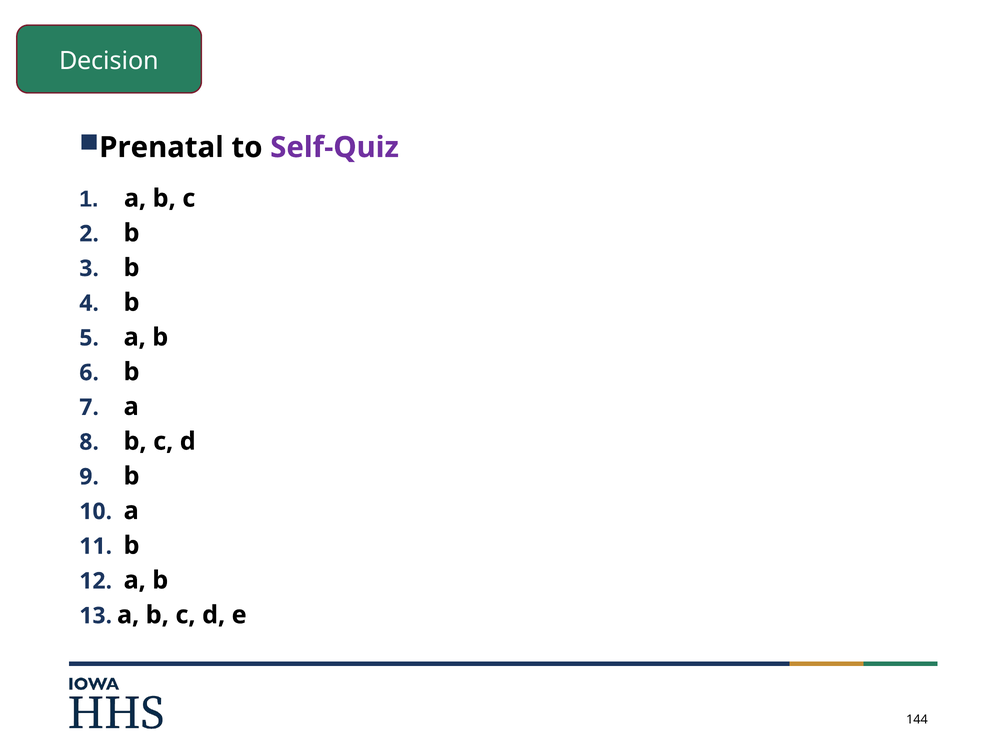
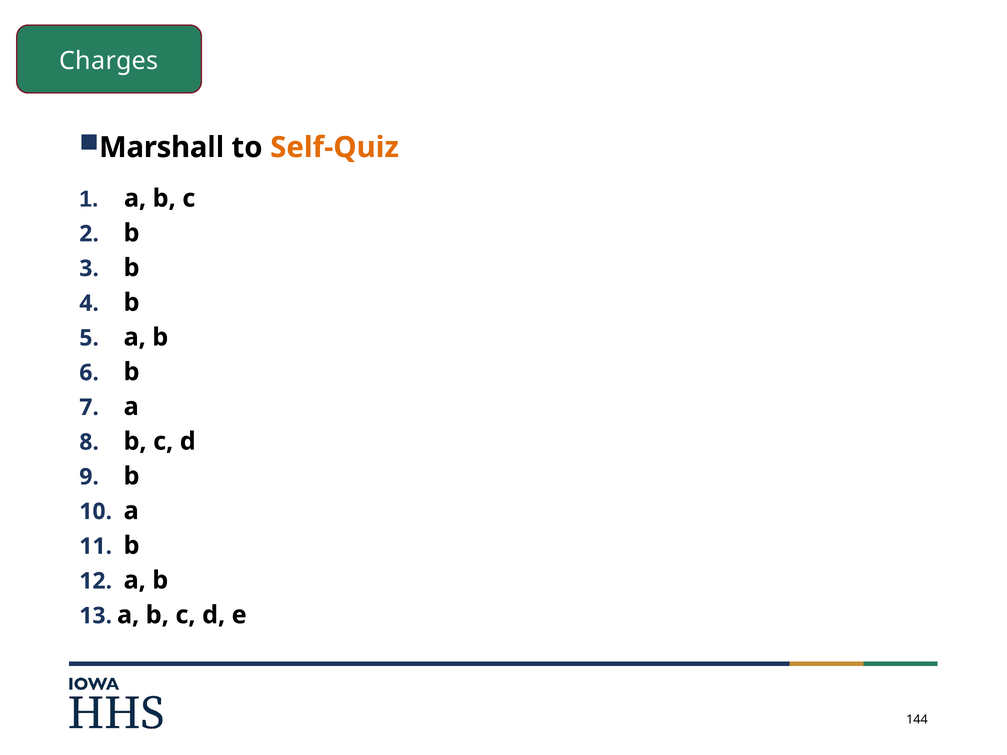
Decision: Decision -> Charges (109, 61)
Prenatal: Prenatal -> Marshall (162, 147)
Self-Quiz colour: purple -> orange (335, 147)
